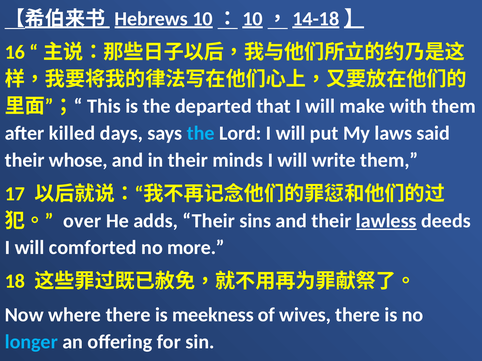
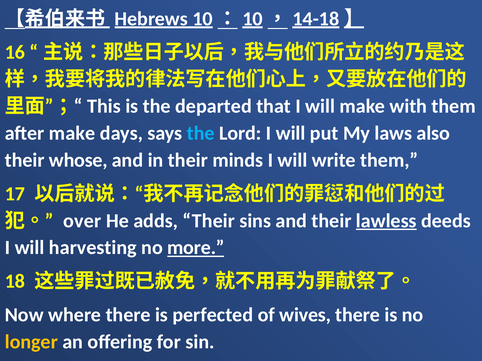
after killed: killed -> make (72, 133)
said: said -> also (433, 133)
comforted: comforted -> harvesting (93, 248)
more underline: none -> present (196, 248)
meekness: meekness -> perfected (213, 315)
longer colour: light blue -> yellow (31, 342)
